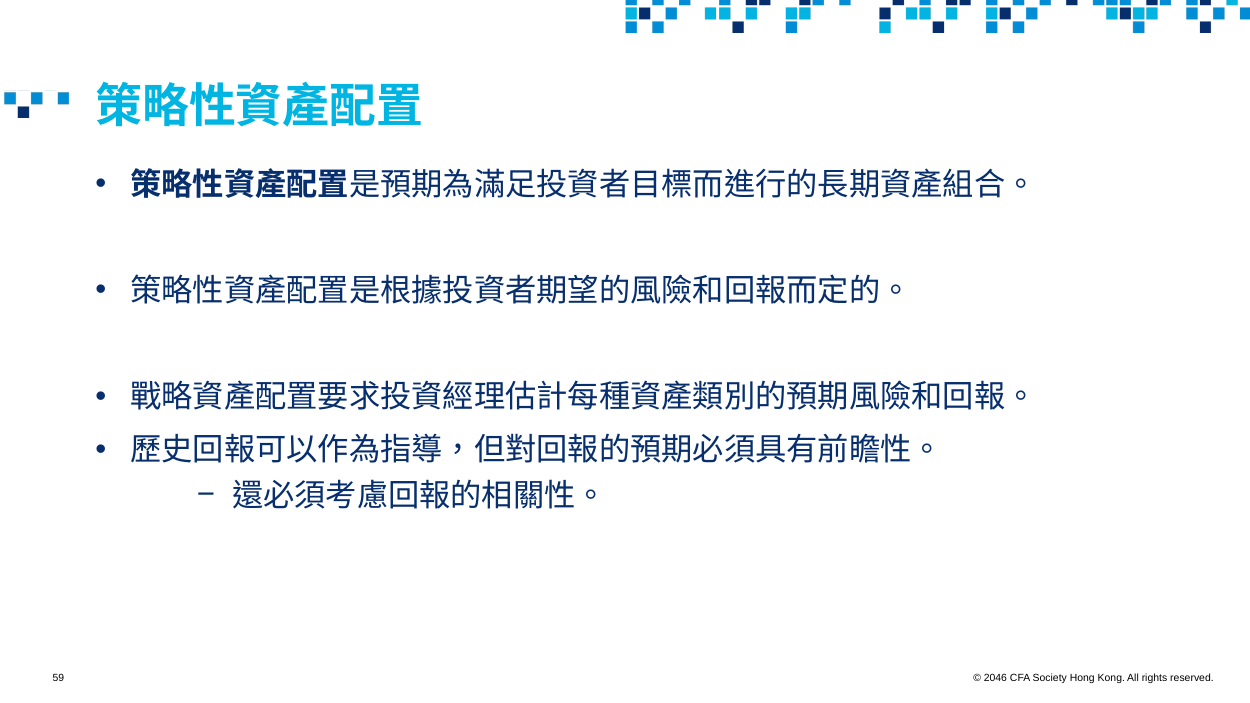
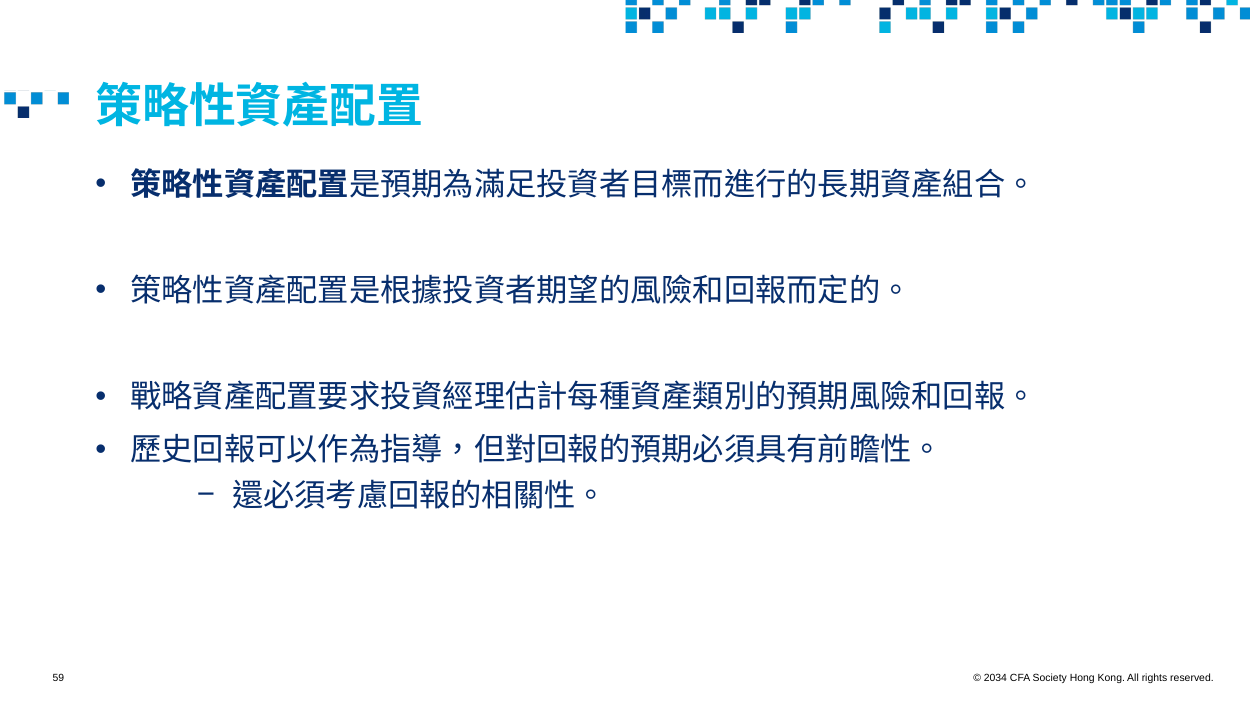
2046: 2046 -> 2034 (995, 678)
